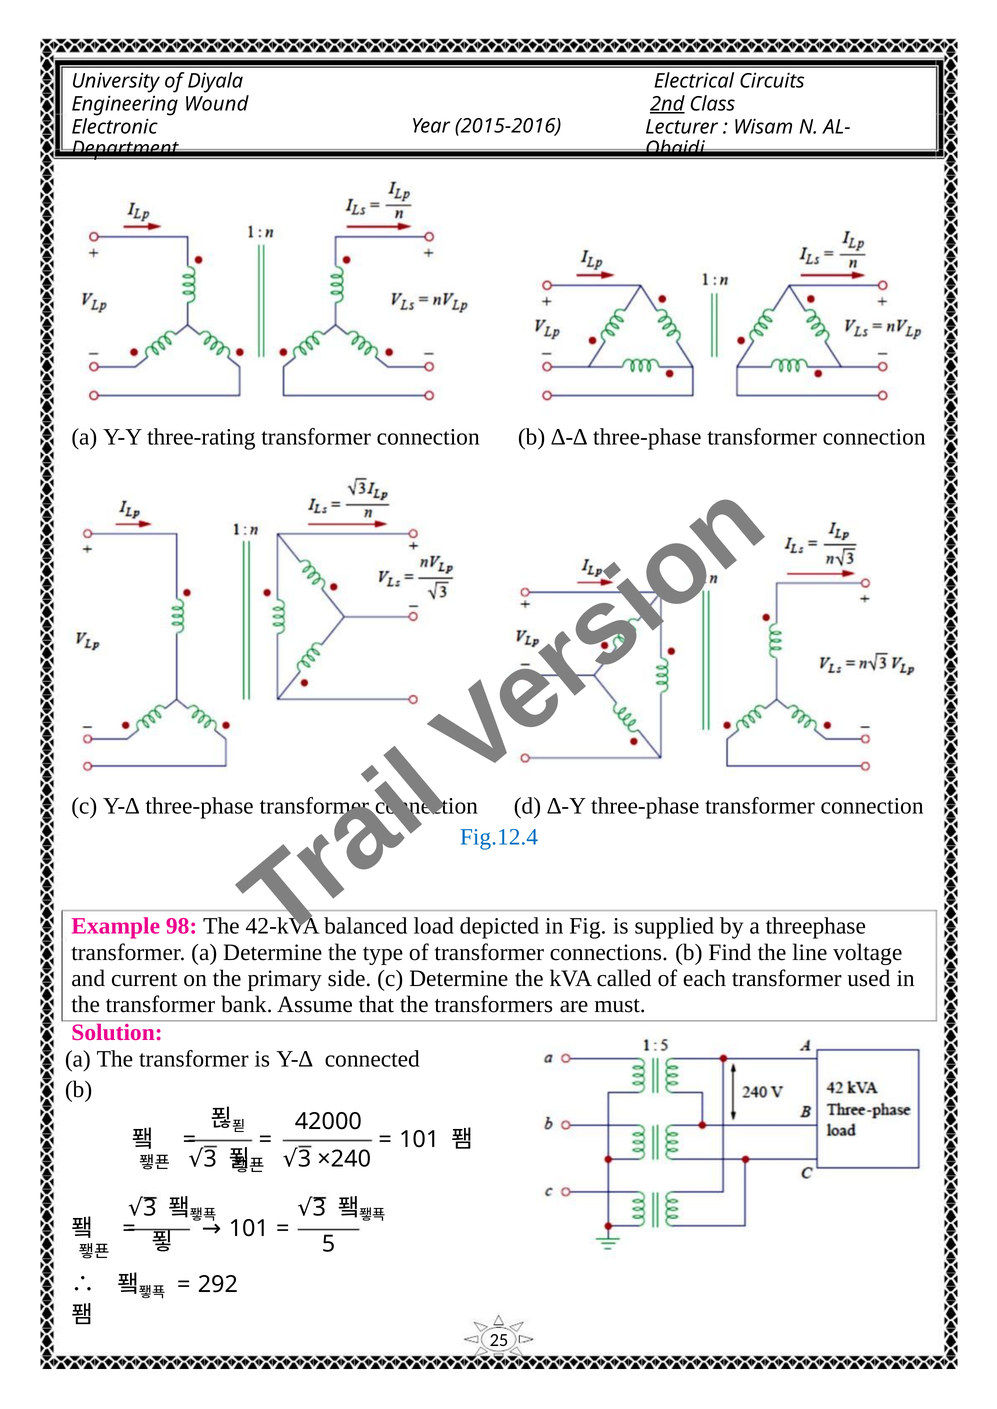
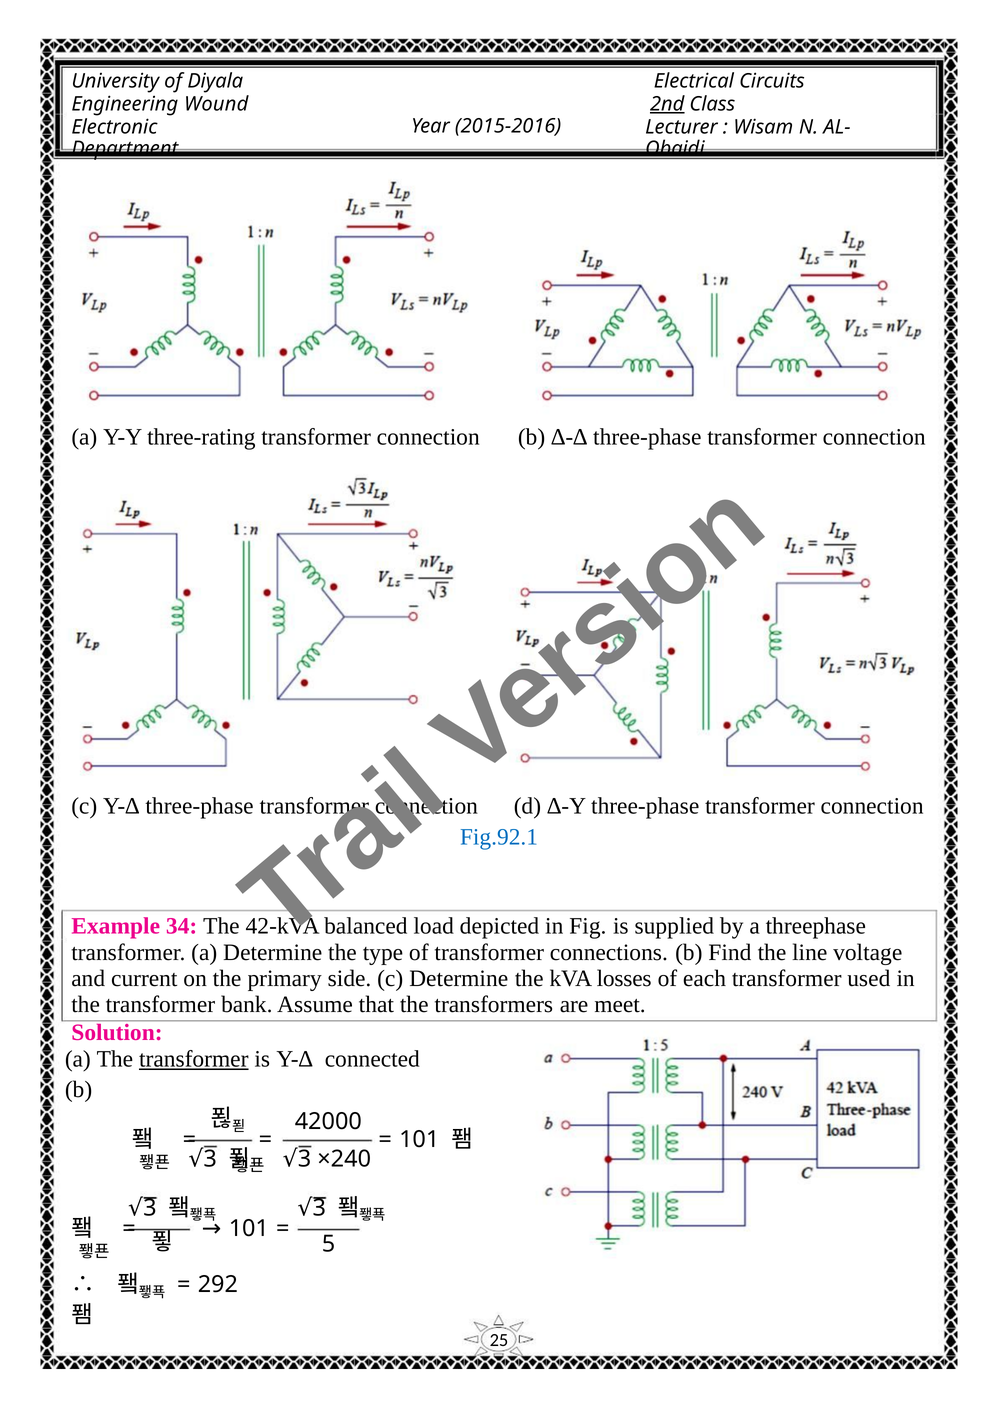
Fig.12.4: Fig.12.4 -> Fig.92.1 (499, 837)
98: 98 -> 34 (182, 926)
called: called -> losses (624, 979)
must: must -> meet (620, 1005)
transformer underline: none -> present (194, 1059)
